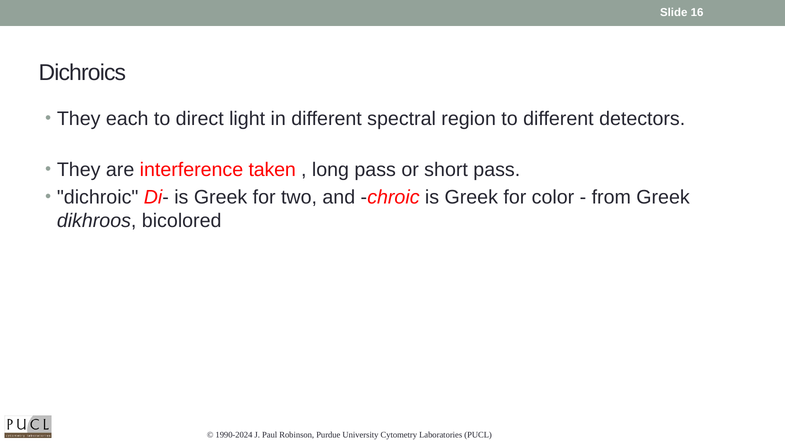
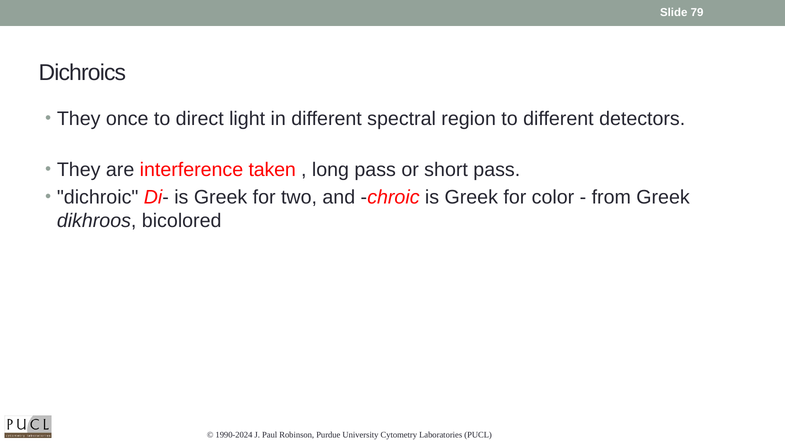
16: 16 -> 79 (697, 13)
each: each -> once (127, 119)
